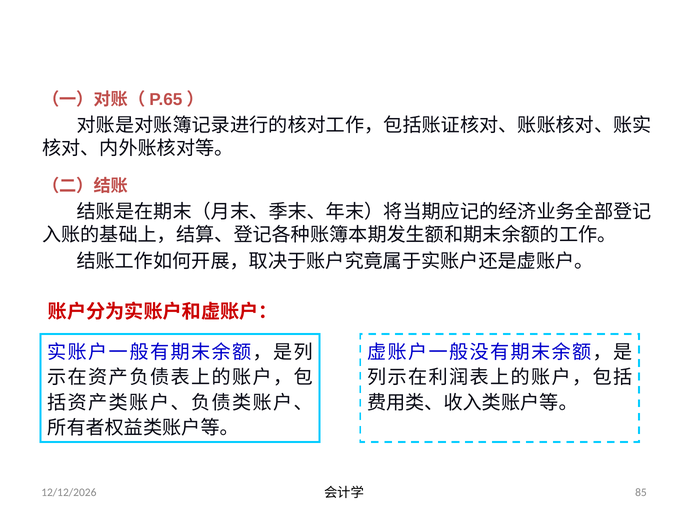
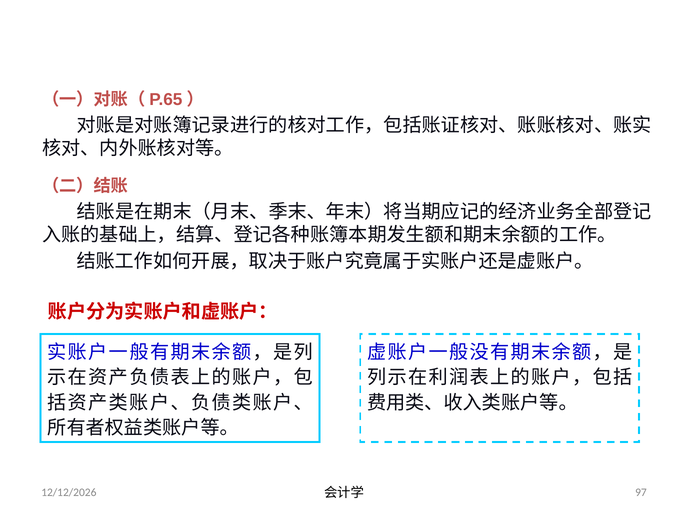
85: 85 -> 97 (641, 493)
